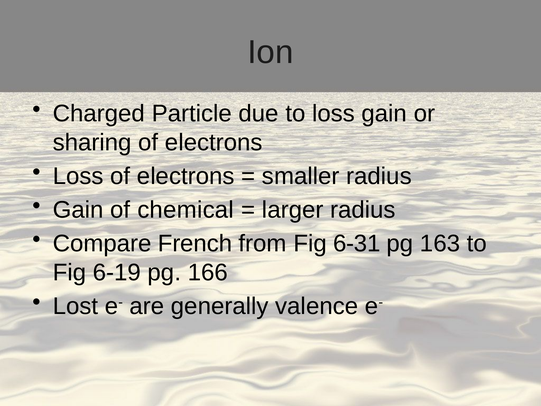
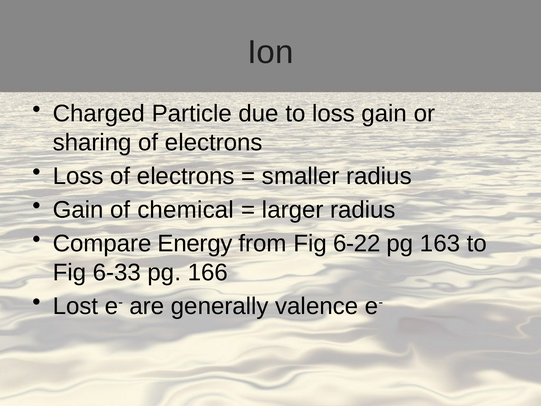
French: French -> Energy (195, 243)
6-31: 6-31 -> 6-22 (357, 243)
6-19: 6-19 -> 6-33 (117, 272)
